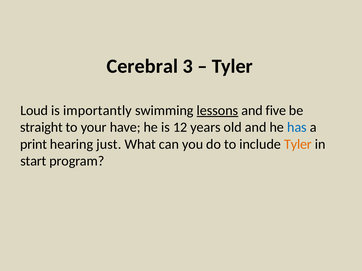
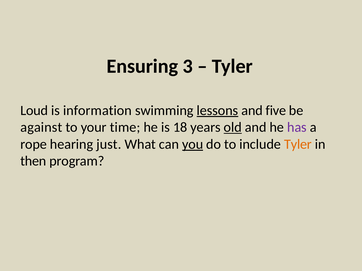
Cerebral: Cerebral -> Ensuring (142, 66)
importantly: importantly -> information (97, 111)
straight: straight -> against (41, 128)
have: have -> time (125, 128)
12: 12 -> 18 (180, 128)
old underline: none -> present (233, 128)
has colour: blue -> purple (297, 128)
print: print -> rope (34, 144)
you underline: none -> present (193, 144)
start: start -> then (33, 161)
